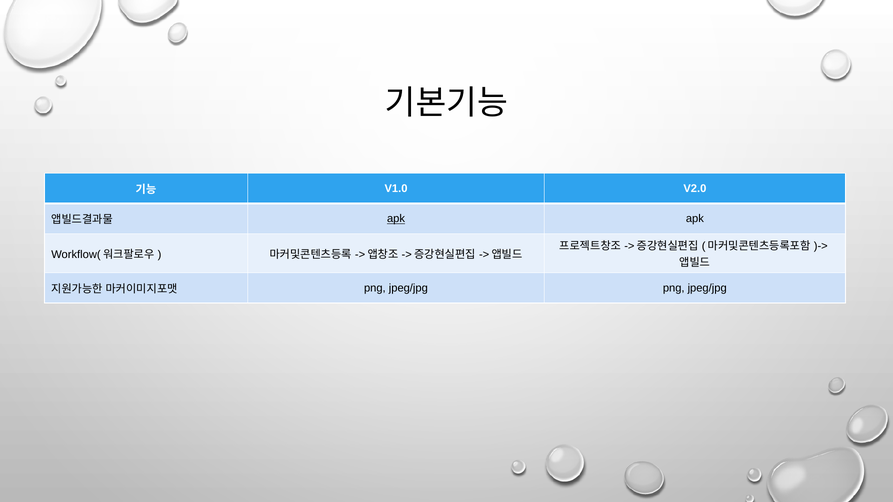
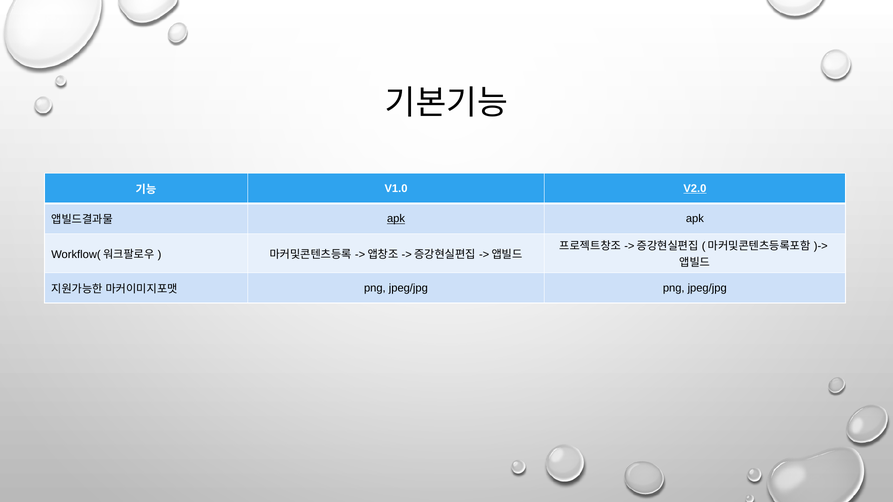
V2.0 underline: none -> present (695, 189)
